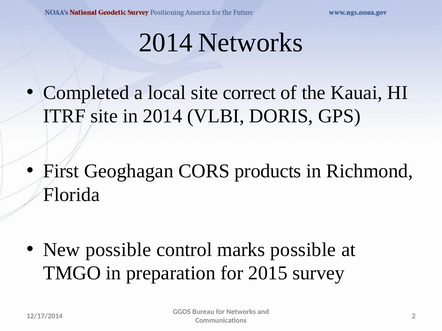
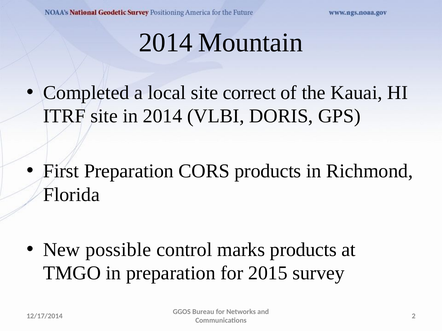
2014 Networks: Networks -> Mountain (250, 43)
First Geoghagan: Geoghagan -> Preparation (129, 171)
marks possible: possible -> products (303, 250)
